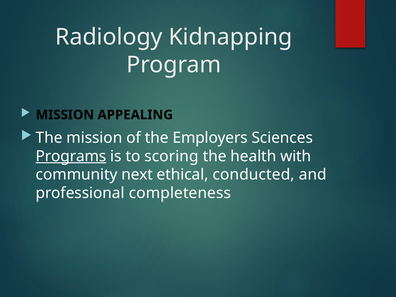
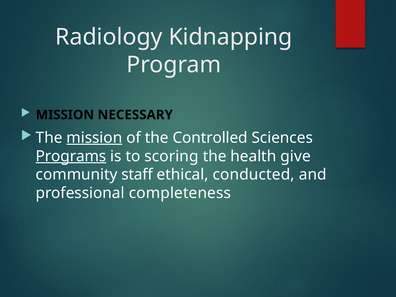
APPEALING: APPEALING -> NECESSARY (135, 115)
mission underline: none -> present (94, 138)
Employers: Employers -> Controlled (210, 138)
with: with -> give (296, 156)
next: next -> staff (137, 175)
